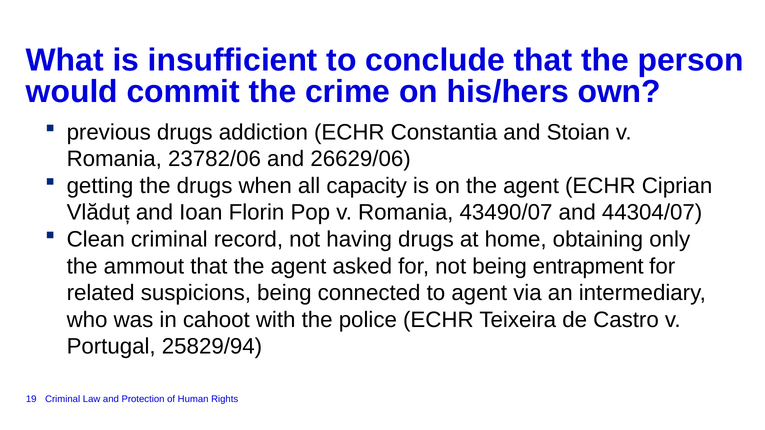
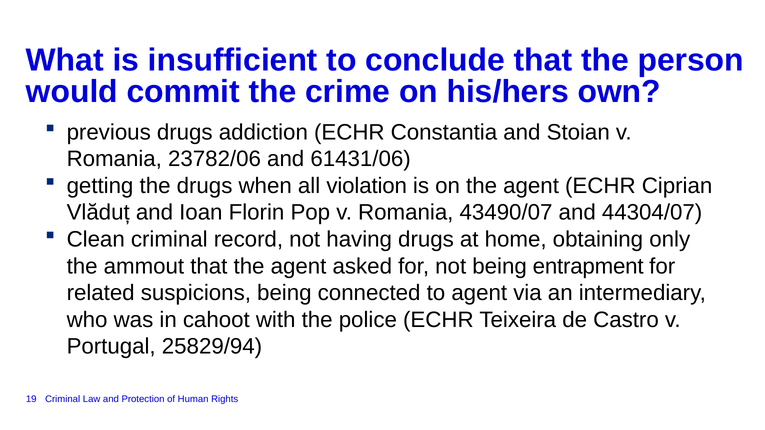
26629/06: 26629/06 -> 61431/06 (361, 159)
capacity: capacity -> violation (367, 186)
